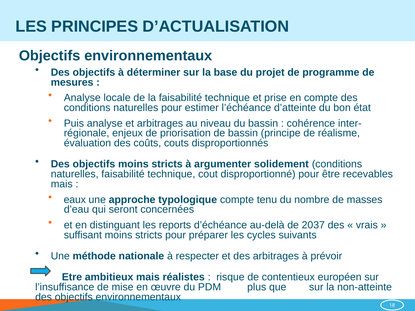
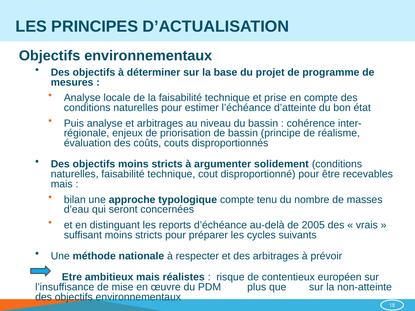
eaux: eaux -> bilan (75, 200)
2037: 2037 -> 2005 (313, 225)
